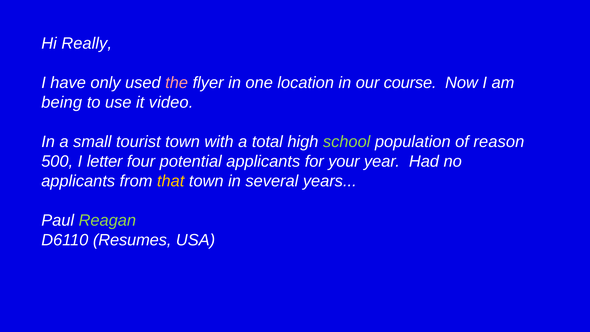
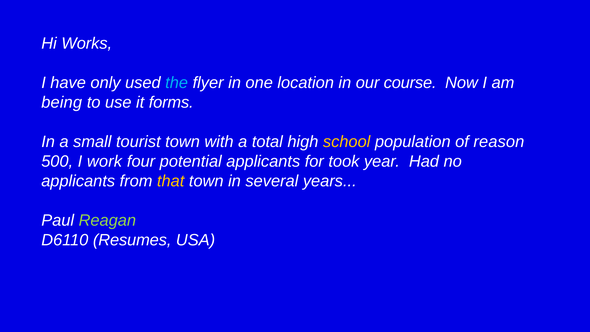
Really: Really -> Works (87, 43)
the colour: pink -> light blue (177, 83)
video: video -> forms (171, 102)
school colour: light green -> yellow (347, 142)
letter: letter -> work (105, 161)
your: your -> took (344, 161)
